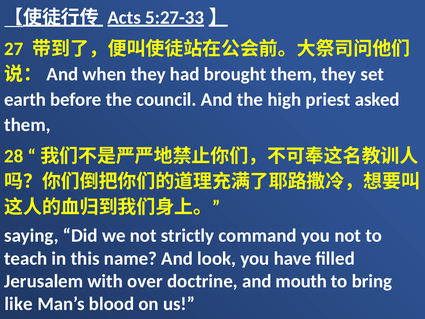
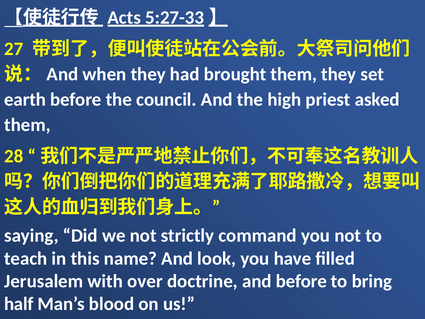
and mouth: mouth -> before (301, 281)
like: like -> half (19, 304)
